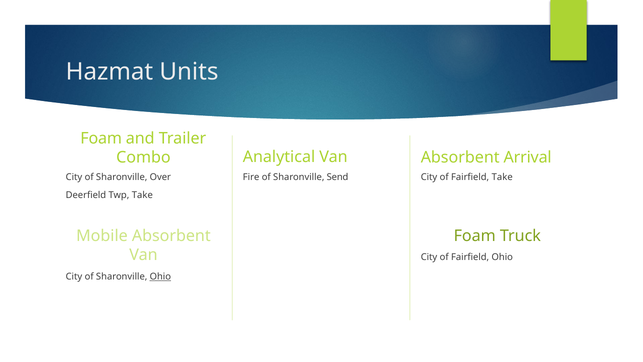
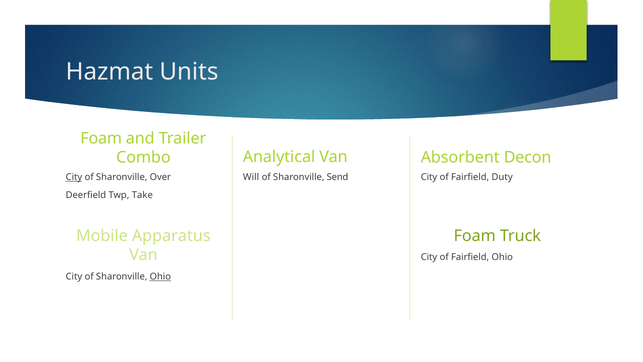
Arrival: Arrival -> Decon (528, 157)
City underline: none -> present (74, 177)
Fire: Fire -> Will (251, 177)
Fairfield Take: Take -> Duty (502, 177)
Mobile Absorbent: Absorbent -> Apparatus (171, 235)
